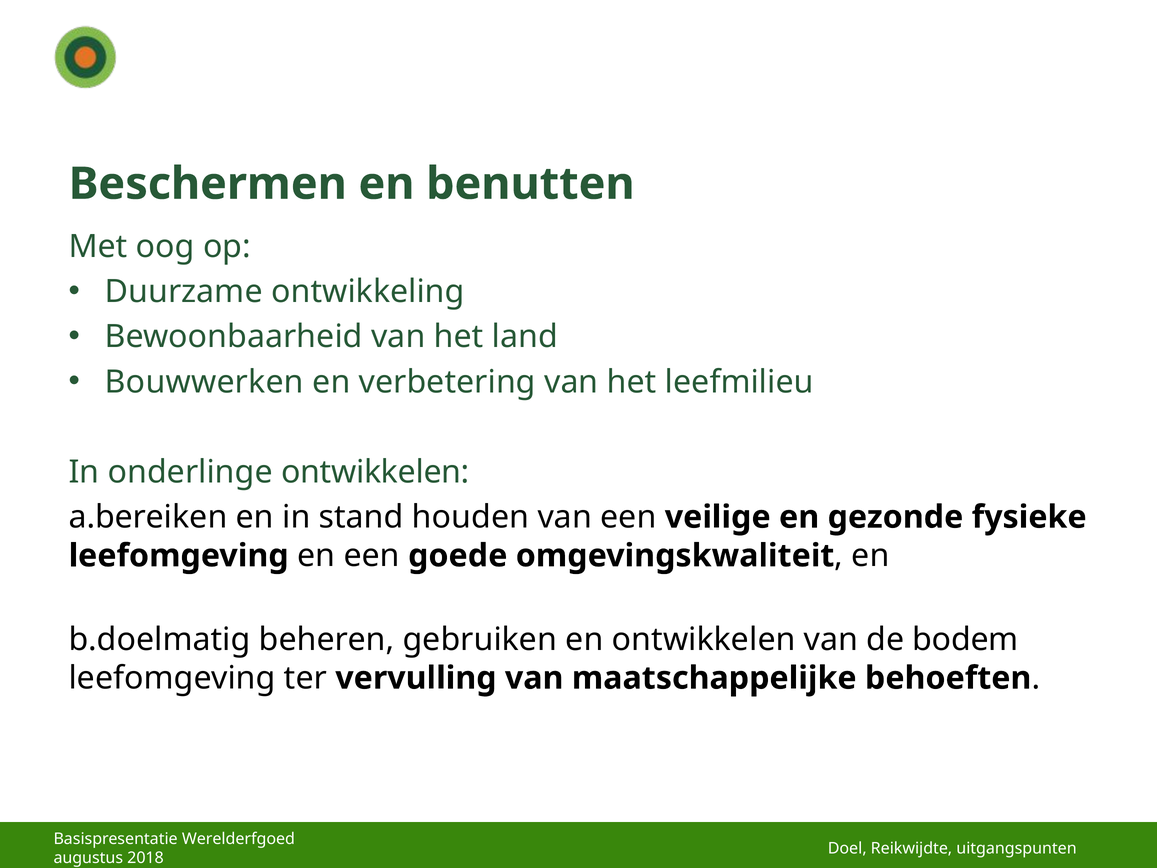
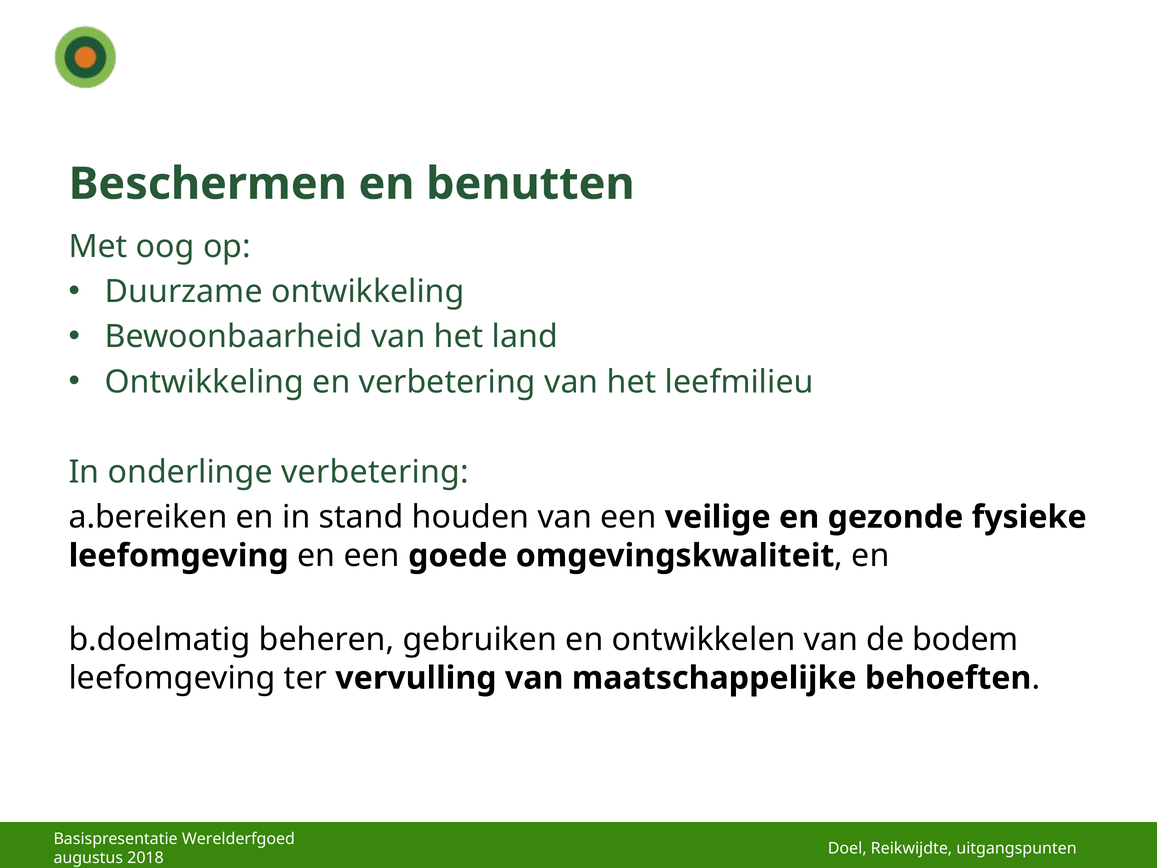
Bouwwerken: Bouwwerken -> Ontwikkeling (204, 382)
onderlinge ontwikkelen: ontwikkelen -> verbetering (375, 472)
